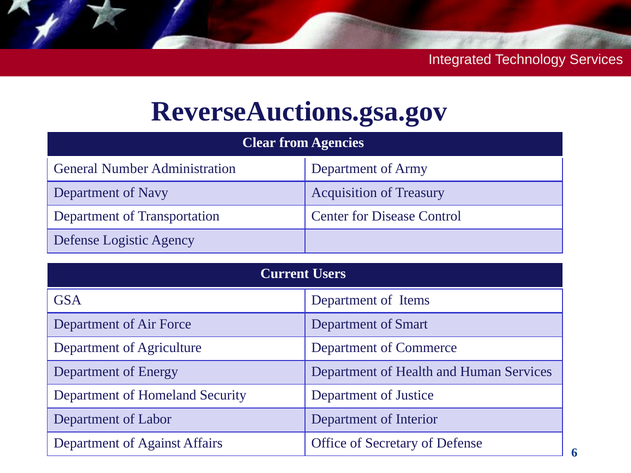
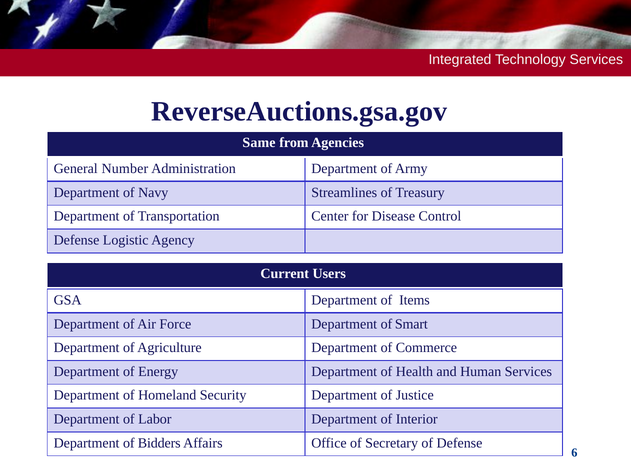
Clear: Clear -> Same (259, 143)
Acquisition: Acquisition -> Streamlines (344, 193)
Against: Against -> Bidders (159, 443)
